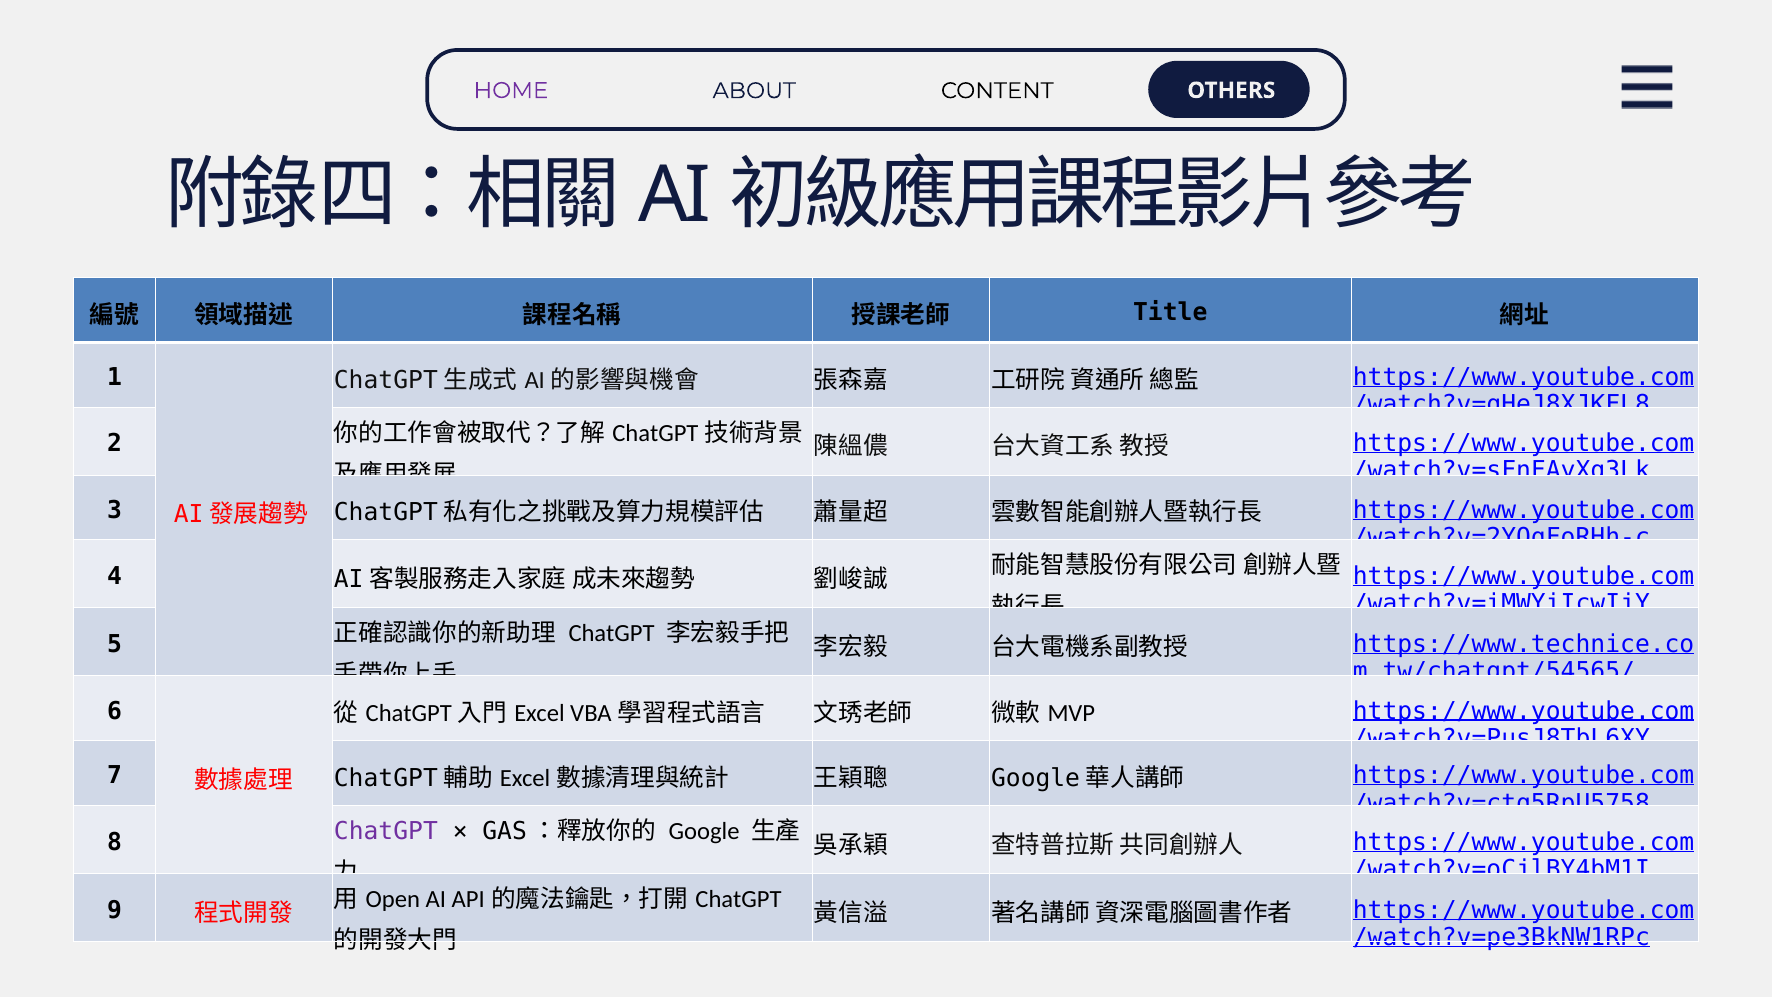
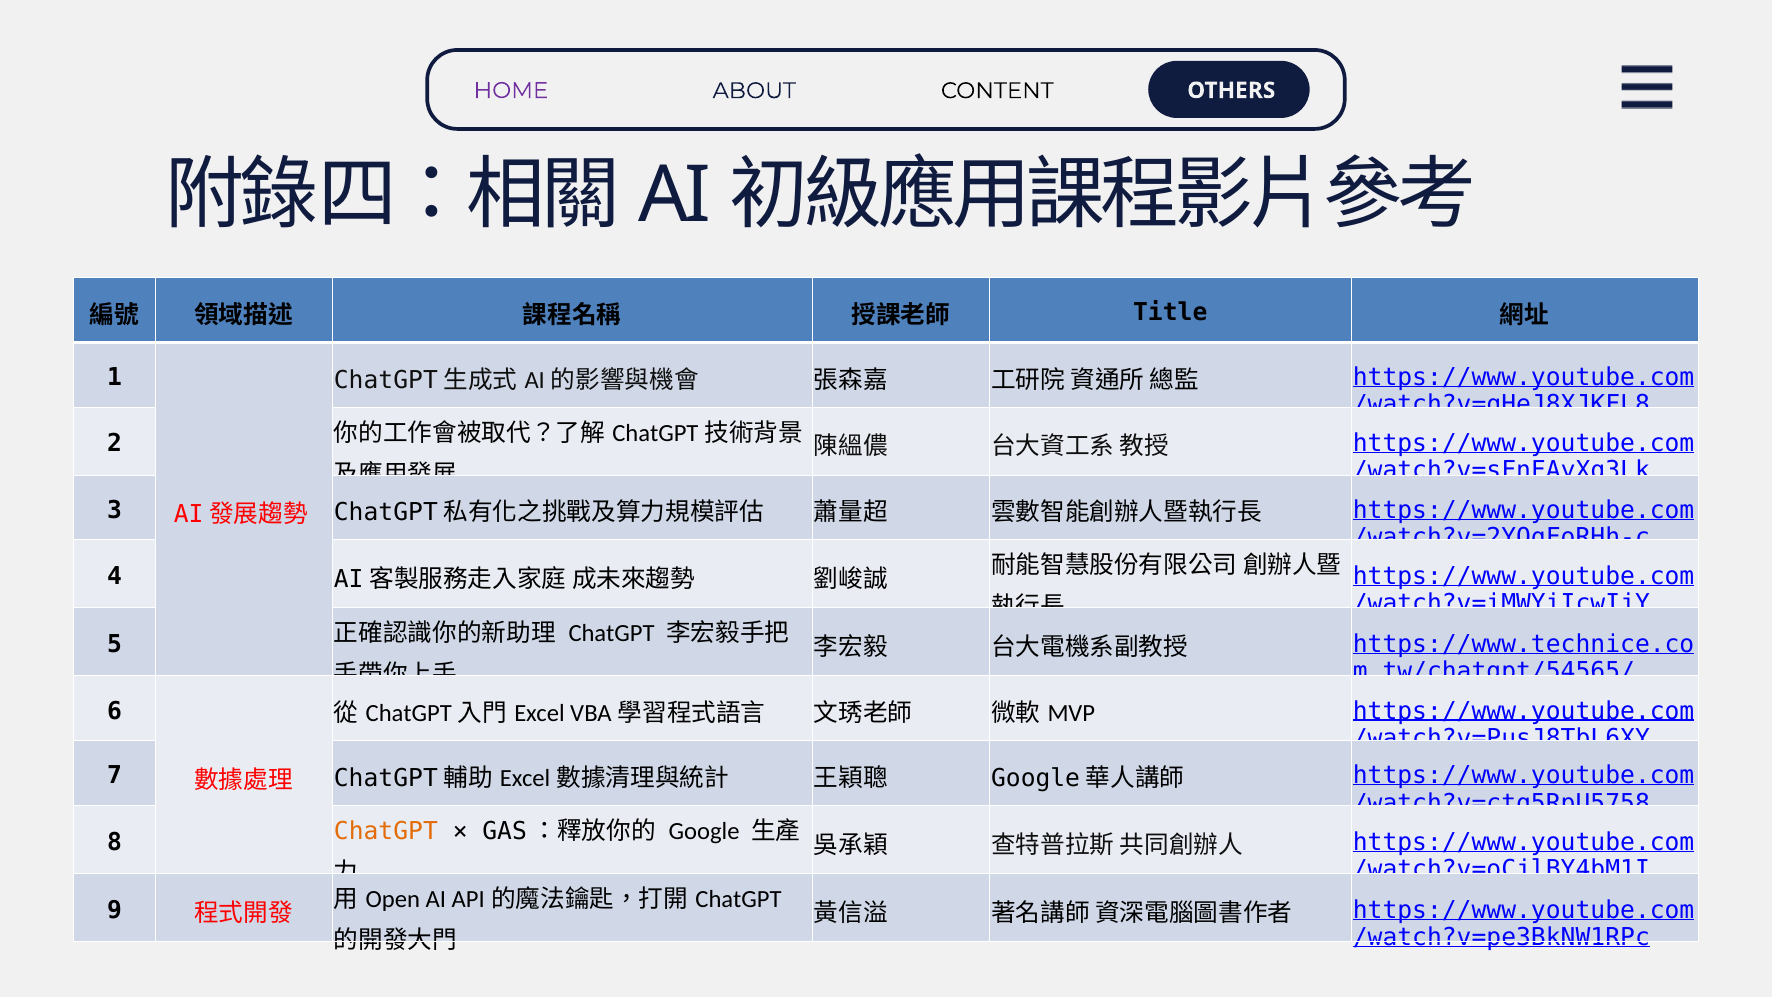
ChatGPT colour: purple -> orange (386, 831)
